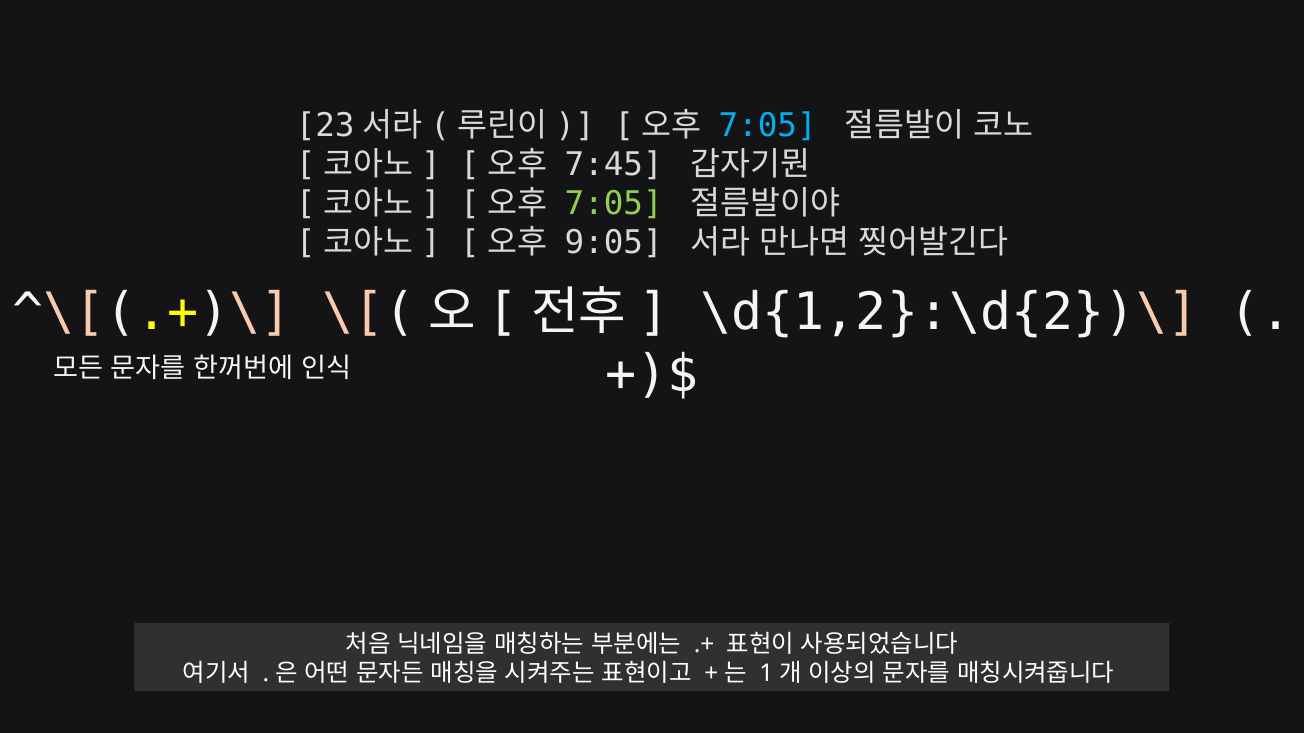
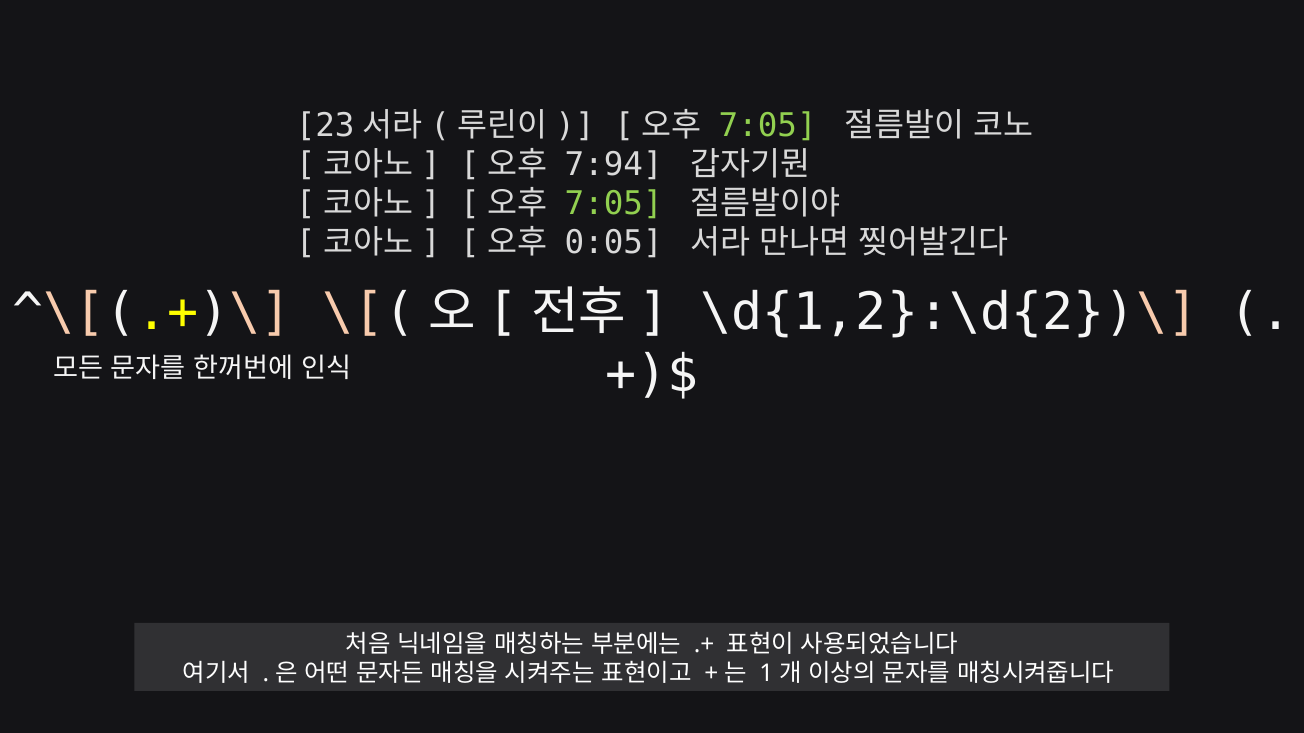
7:05 colour: light blue -> light green (768, 125)
7:45: 7:45 -> 7:94 (614, 165)
9:05: 9:05 -> 0:05 (614, 243)
